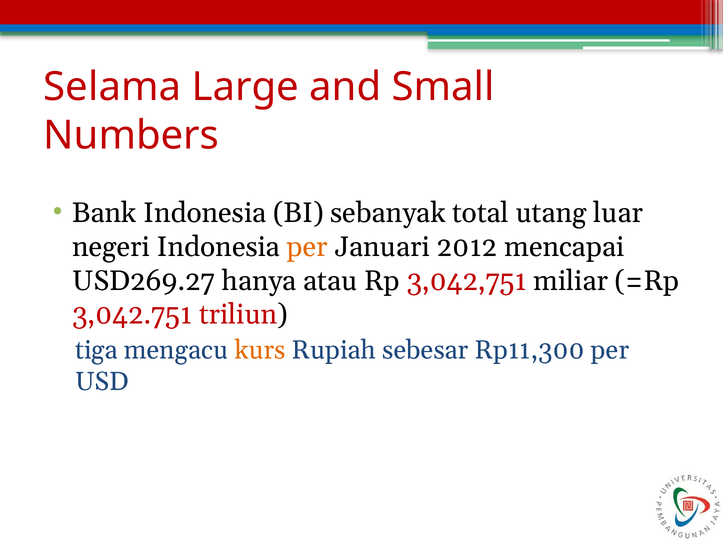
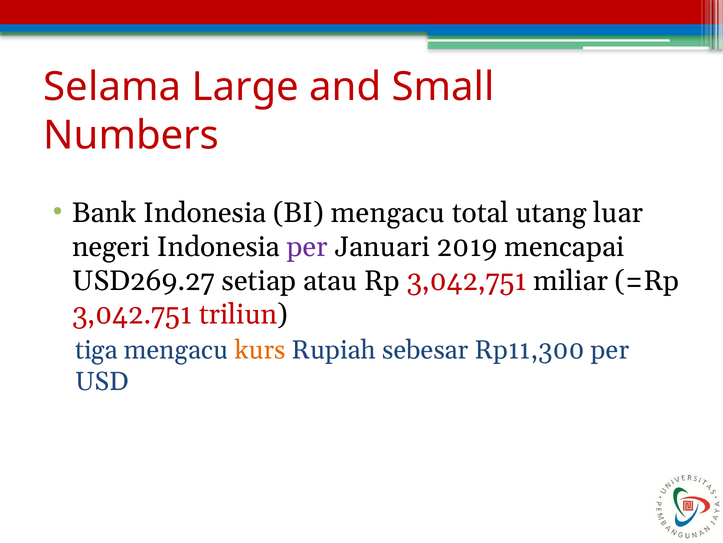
BI sebanyak: sebanyak -> mengacu (388, 213)
per colour: orange -> purple (307, 247)
2012: 2012 -> 2019 (467, 247)
hanya: hanya -> setiap (259, 280)
